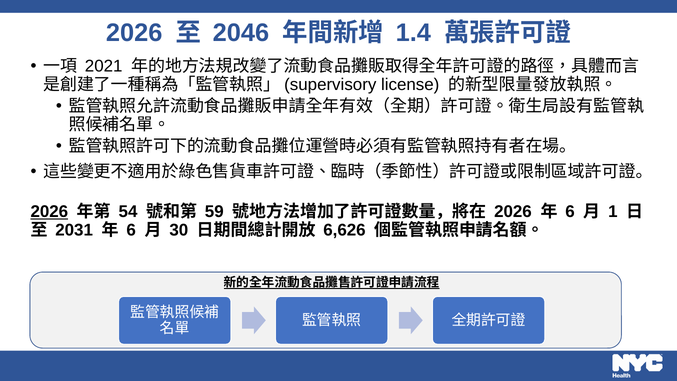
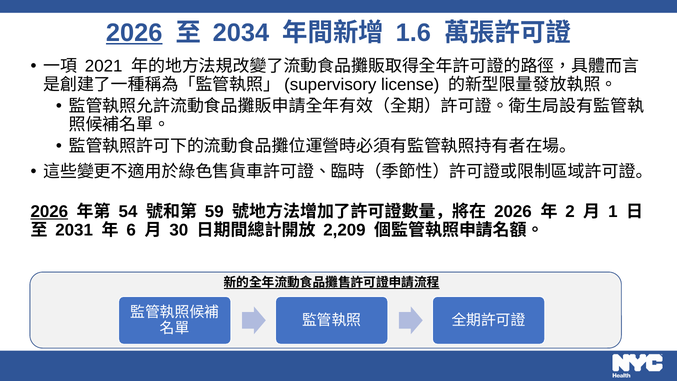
2026 underline: none -> present (134, 33)
2046: 2046 -> 2034 (241, 33)
1.4: 1.4 -> 1.6 (413, 33)
6: 6 -> 2 (570, 212)
6,626: 6,626 -> 2,209 (344, 230)
